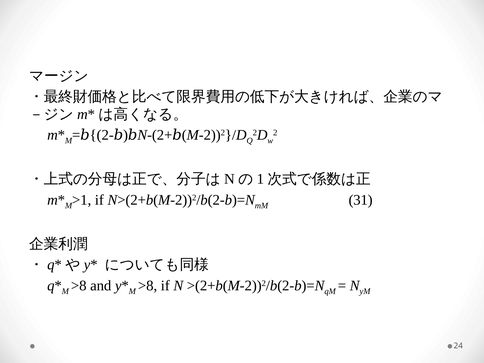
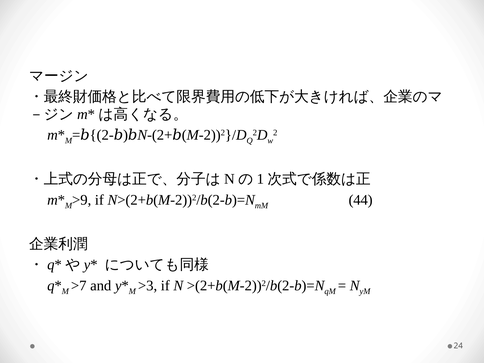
>1: >1 -> >9 (82, 200)
31: 31 -> 44 (361, 200)
>8: >8 -> >7 (79, 286)
>8: >8 -> >3 (148, 286)
